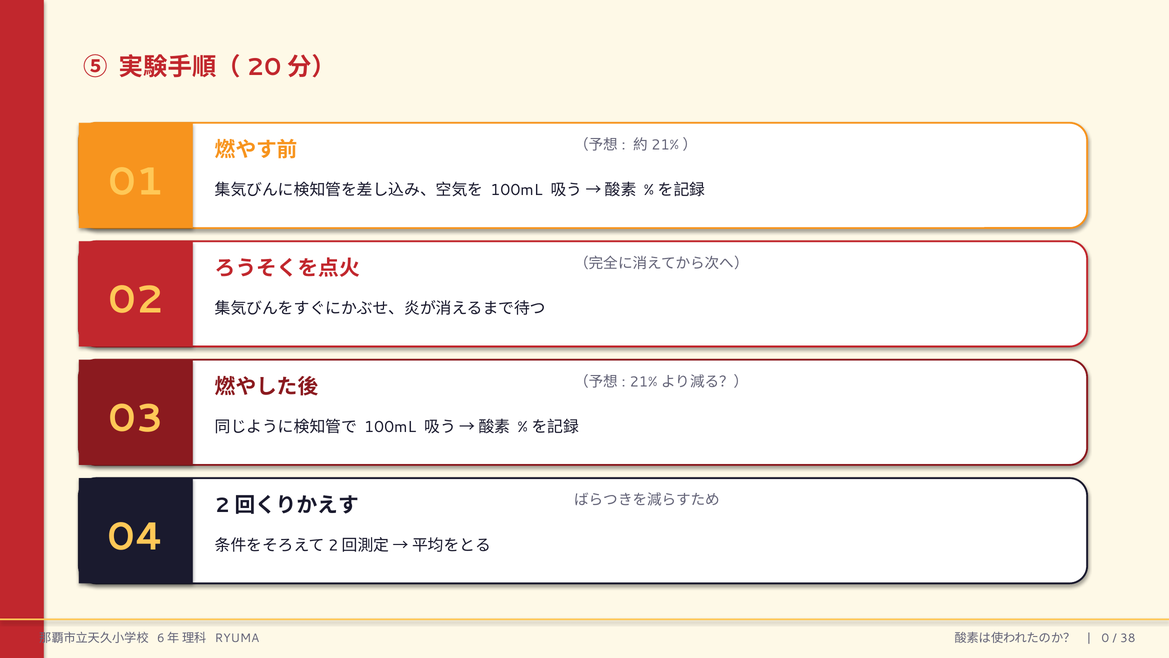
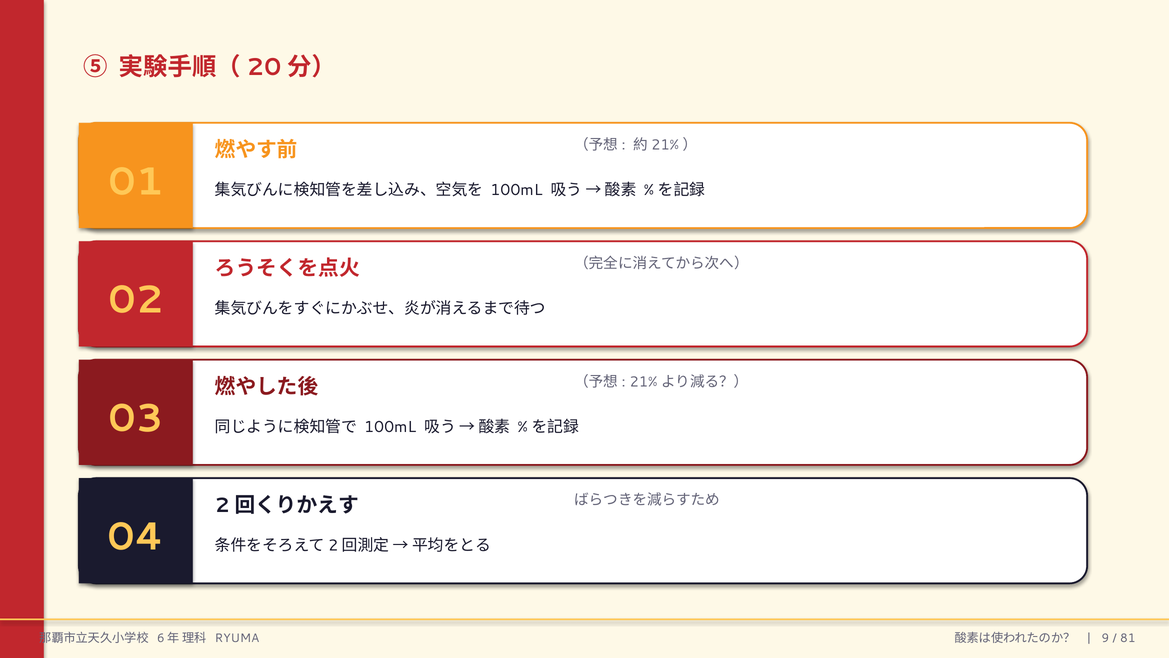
0: 0 -> 9 (1105, 638)
38: 38 -> 81 (1128, 638)
